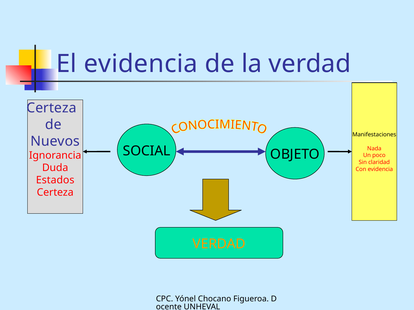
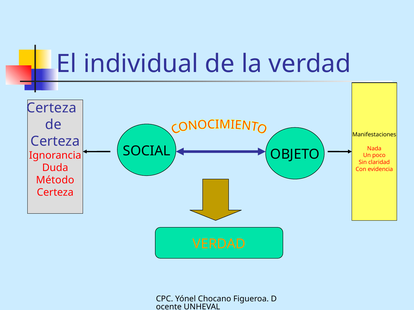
El evidencia: evidencia -> individual (141, 64)
Nuevos: Nuevos -> Certeza (55, 141)
Estados: Estados -> Método (55, 180)
